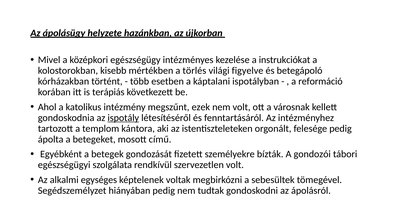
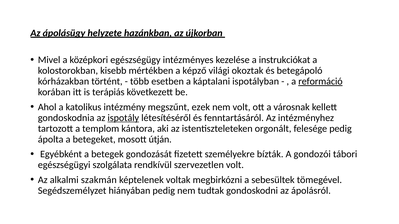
törlés: törlés -> képző (194, 71)
figyelve: figyelve -> okoztak (248, 71)
reformáció underline: none -> present (320, 81)
című: című -> útján (160, 139)
egységes: egységes -> szakmán (99, 180)
